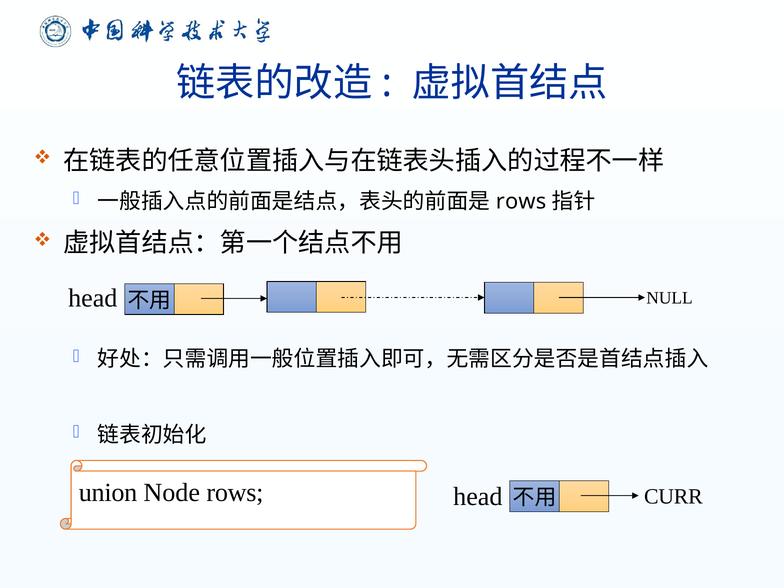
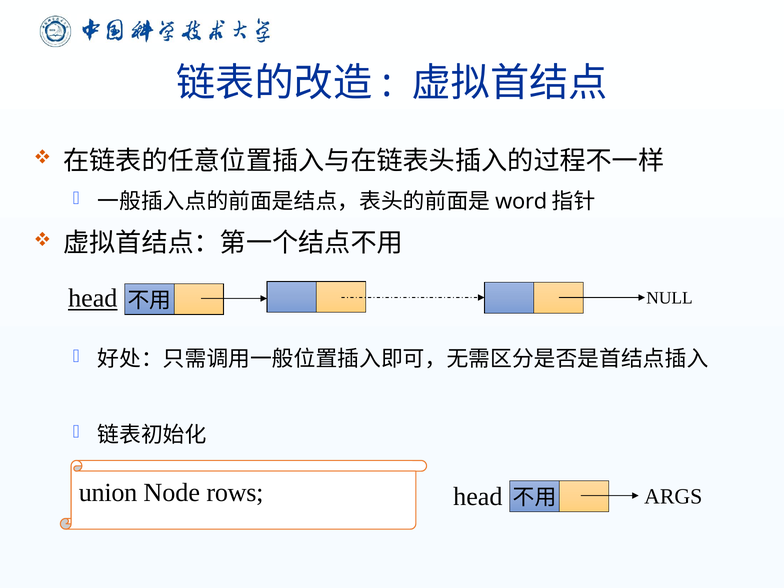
rows: rows -> word (521, 201)
head underline: none -> present (93, 298)
CURR: CURR -> ARGS (673, 496)
